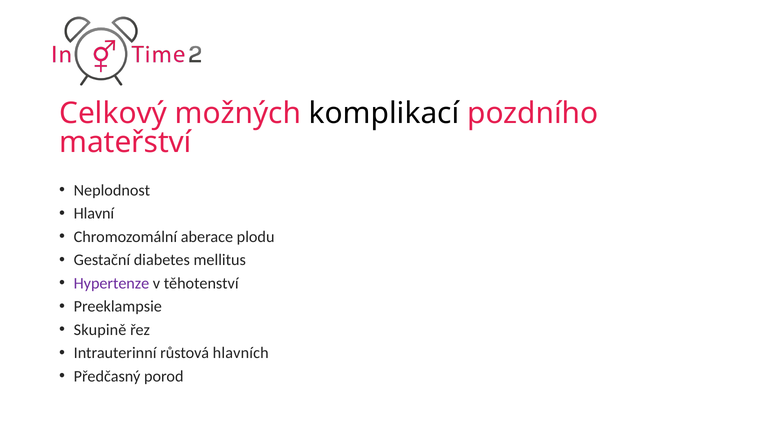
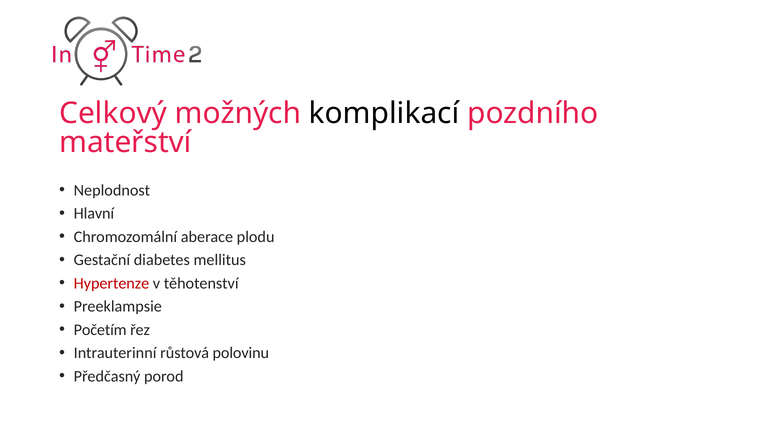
Hypertenze colour: purple -> red (111, 284)
Skupině: Skupině -> Početím (100, 330)
hlavních: hlavních -> polovinu (241, 354)
